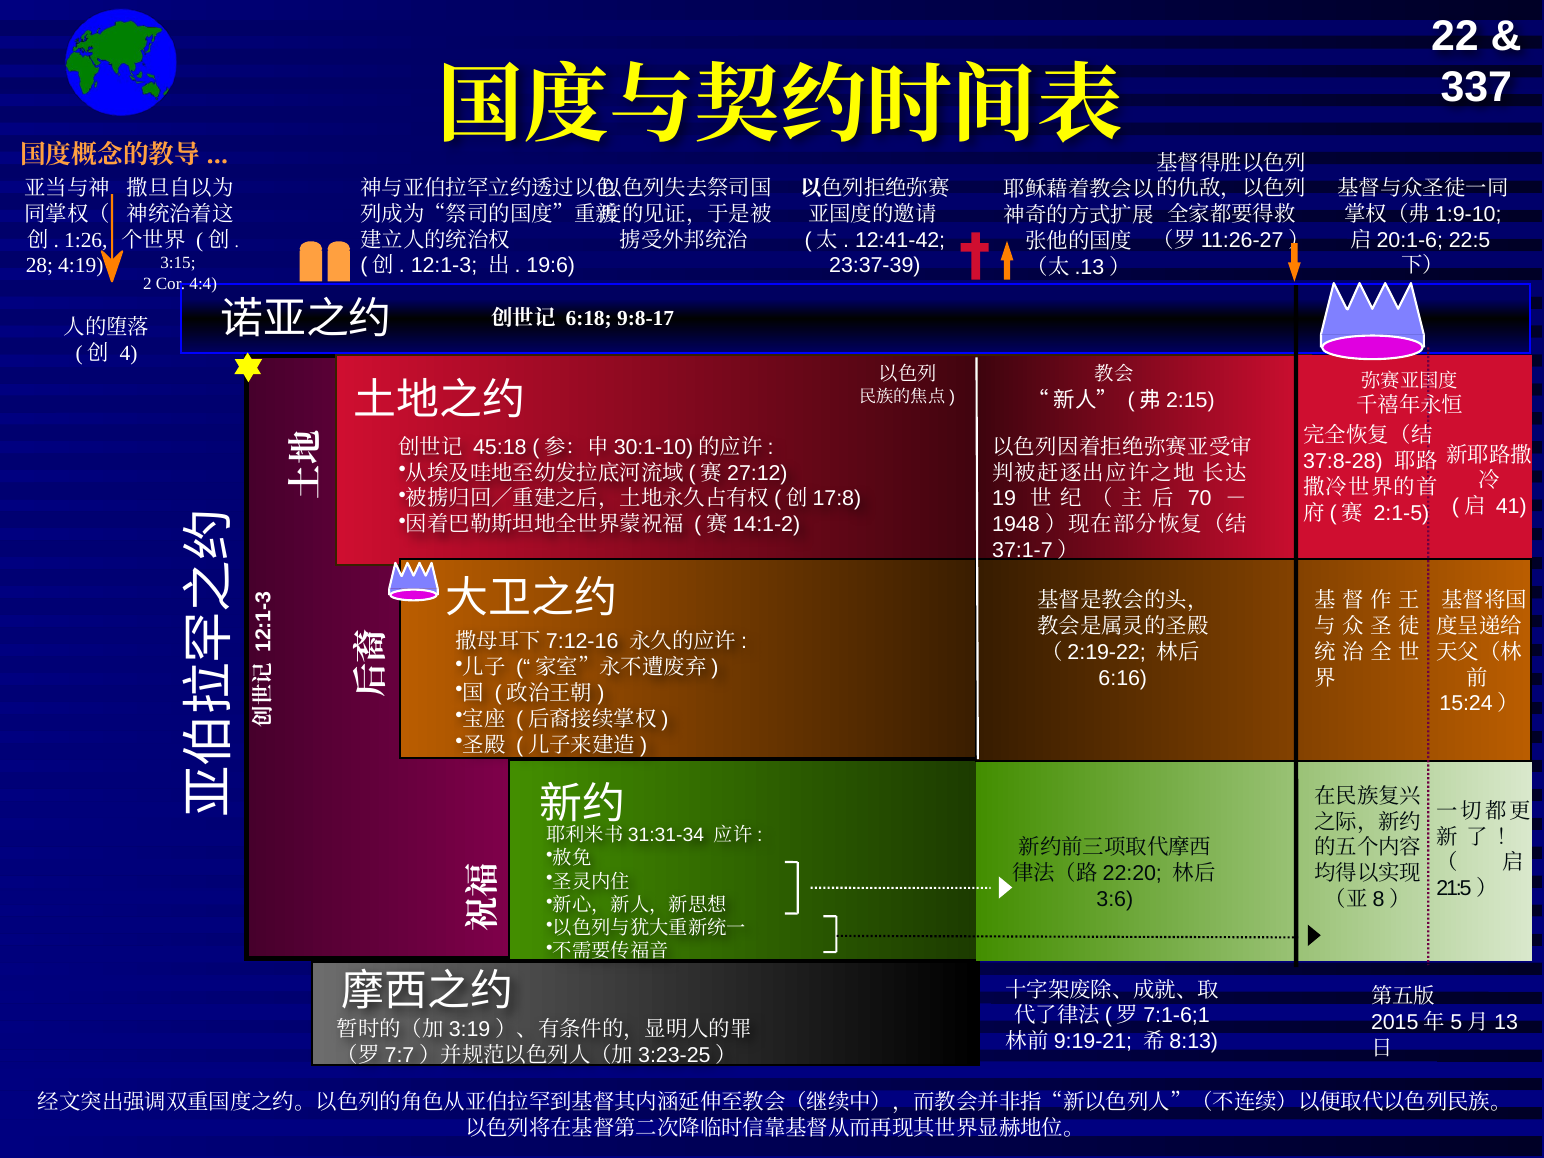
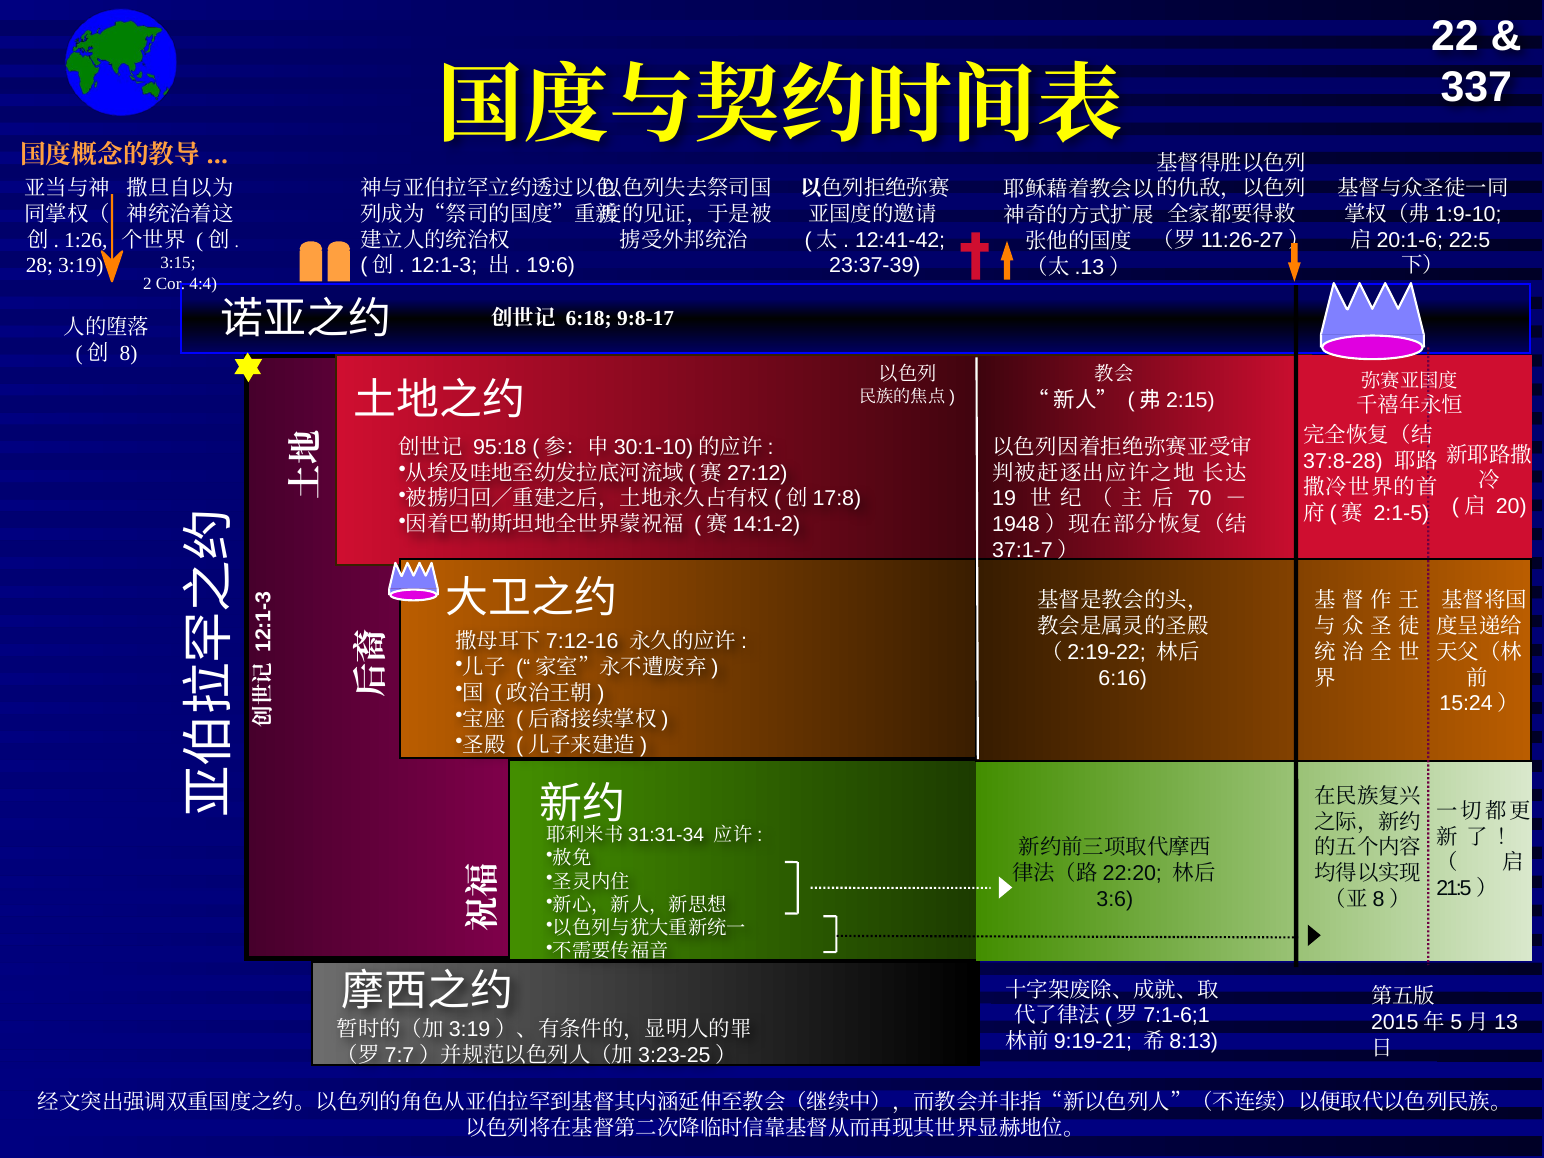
4:19: 4:19 -> 3:19 (81, 266)
4: 4 -> 8 (129, 353)
45:18: 45:18 -> 95:18 (500, 447)
41: 41 -> 20 (1511, 507)
